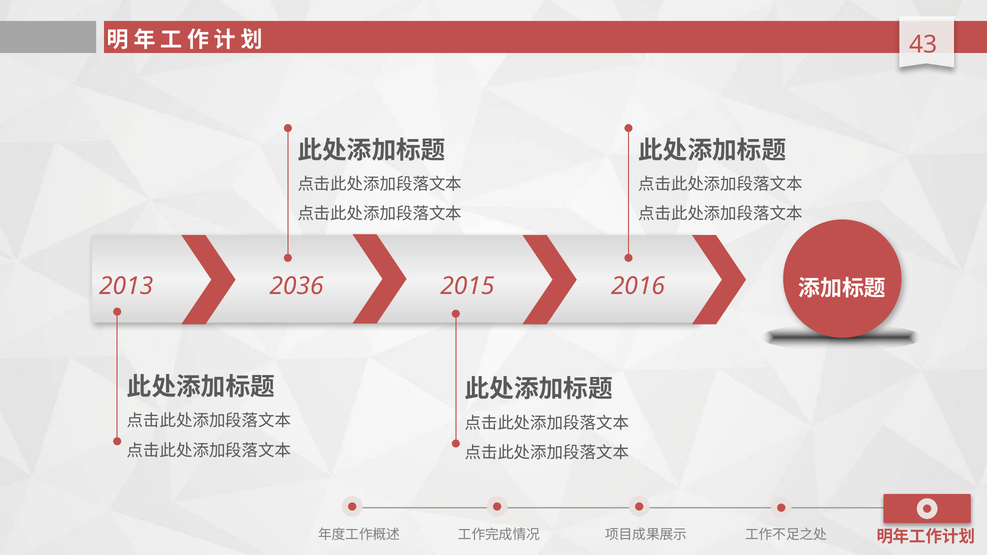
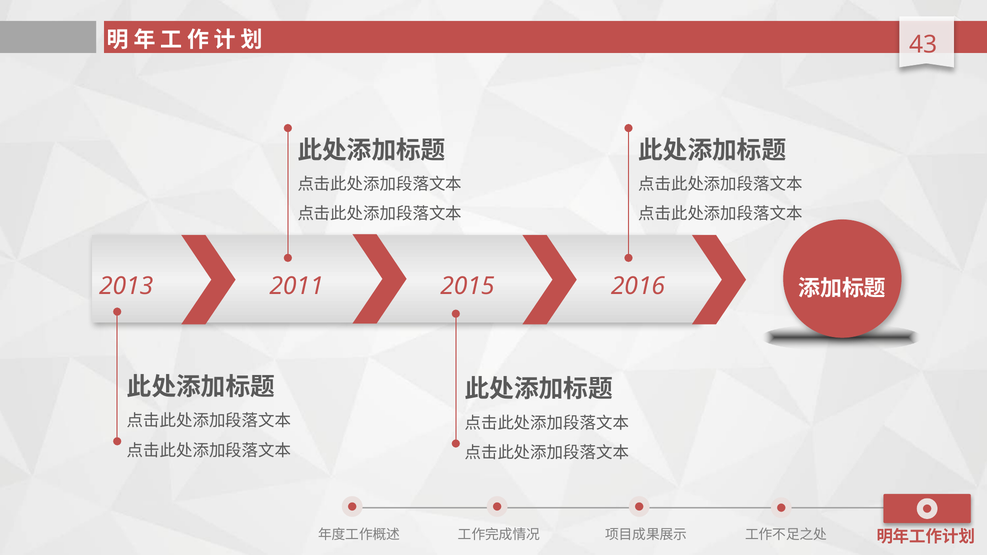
2036: 2036 -> 2011 (297, 286)
